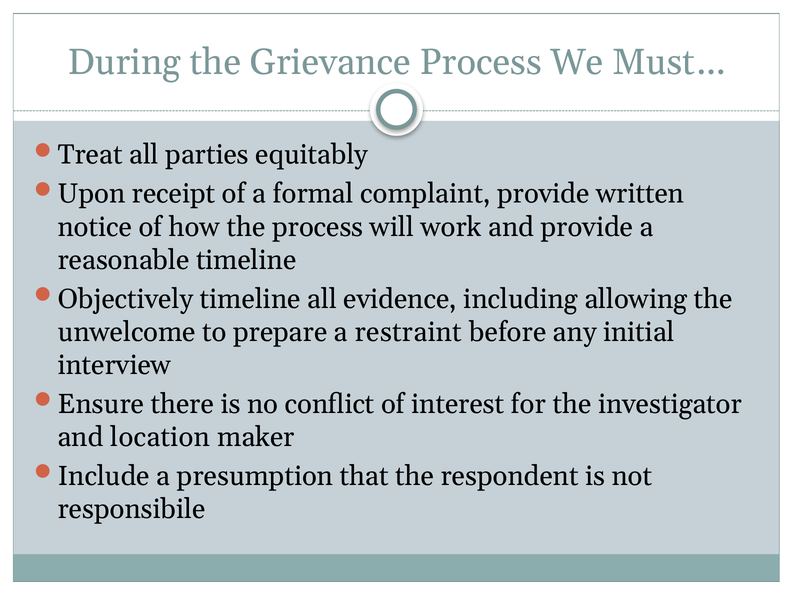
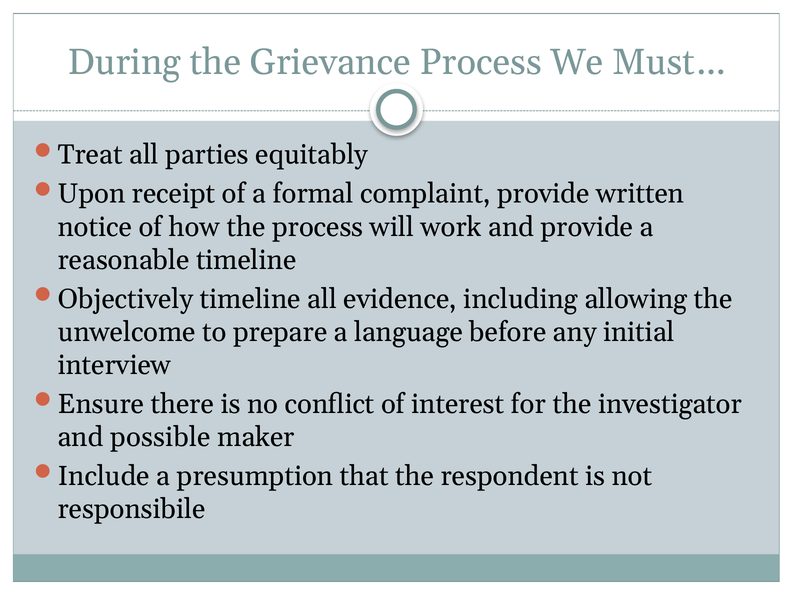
restraint: restraint -> language (409, 332)
location: location -> possible (160, 437)
